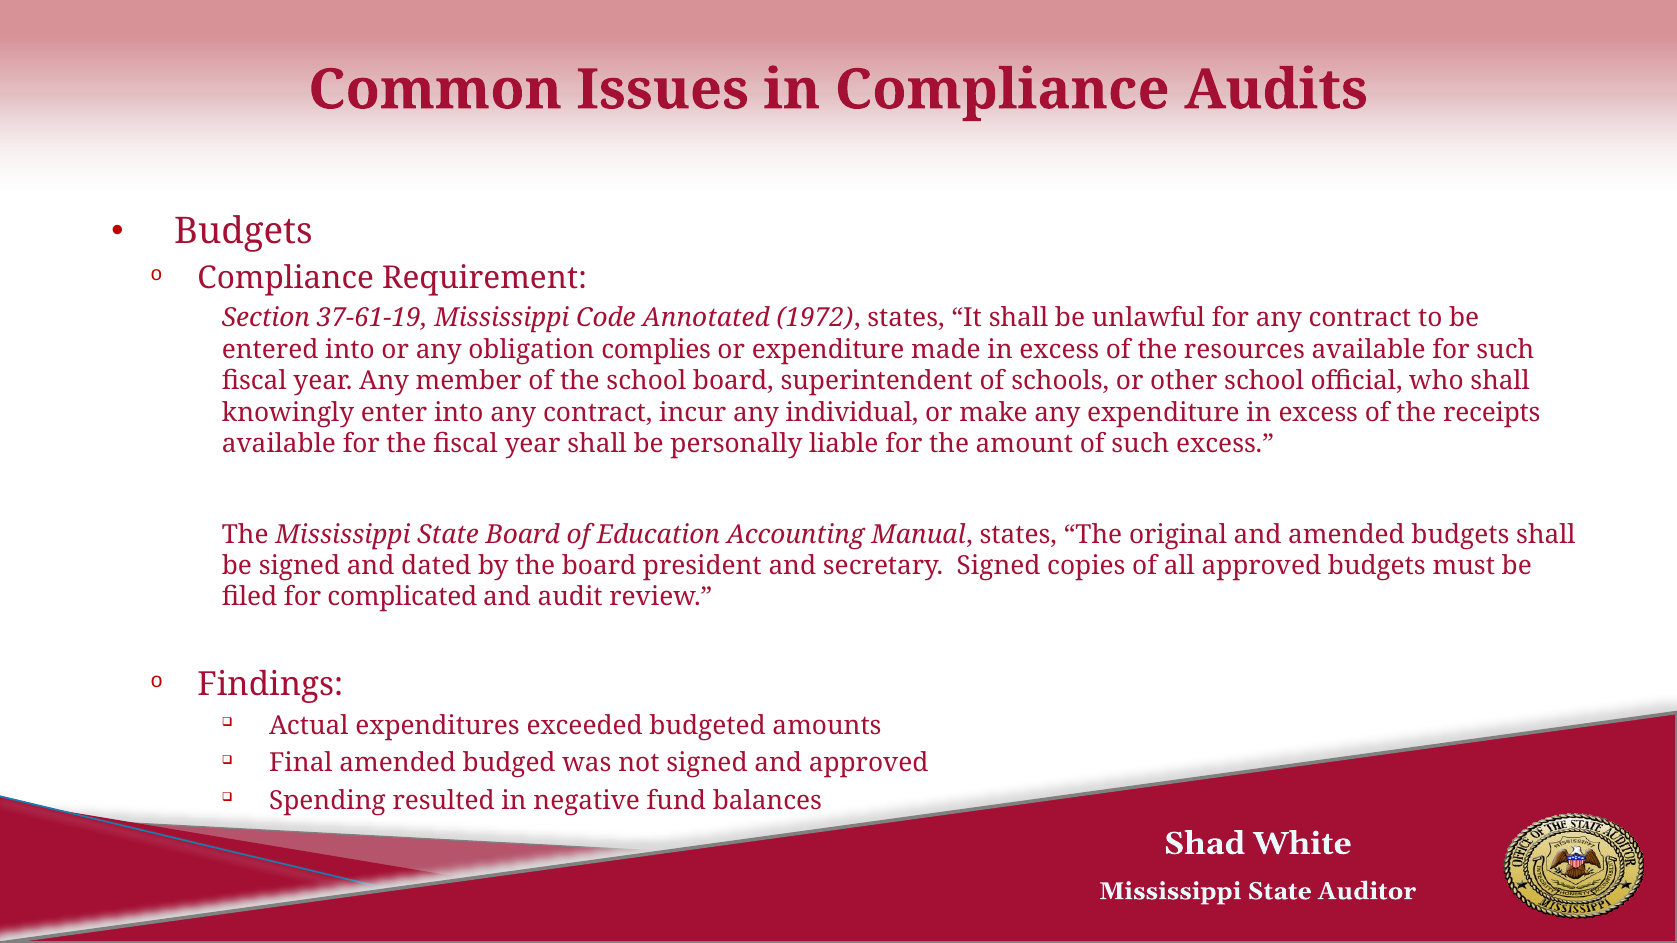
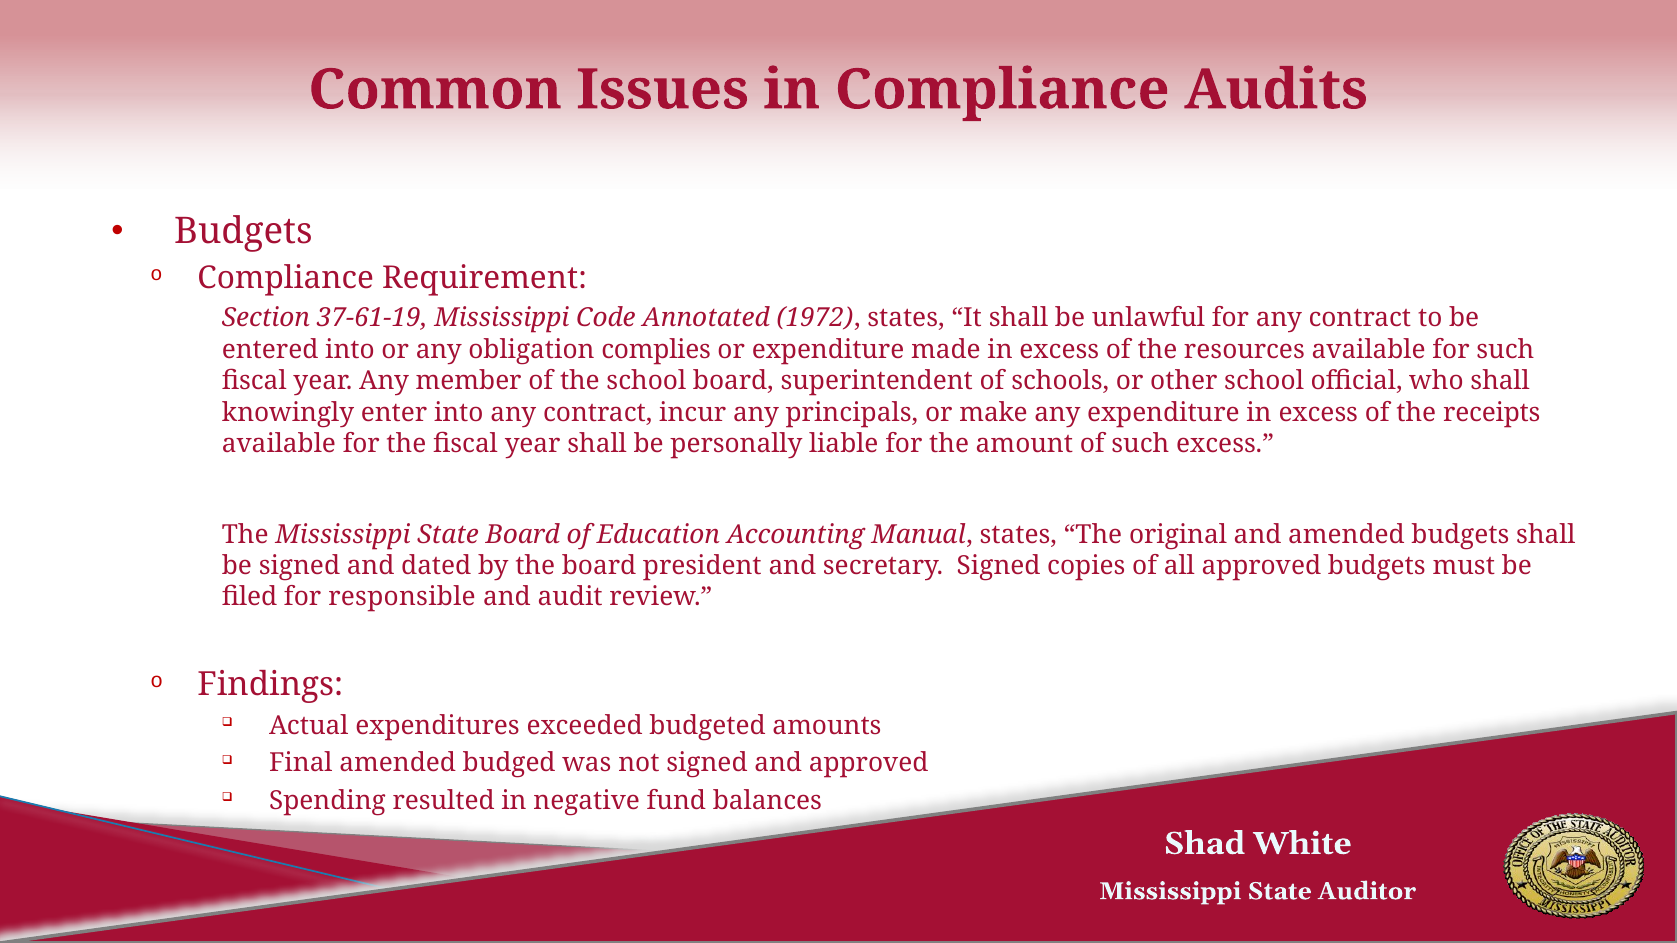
individual: individual -> principals (852, 413)
complicated: complicated -> responsible (402, 598)
